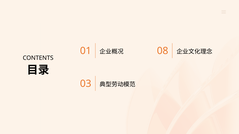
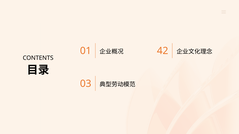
08: 08 -> 42 (163, 51)
